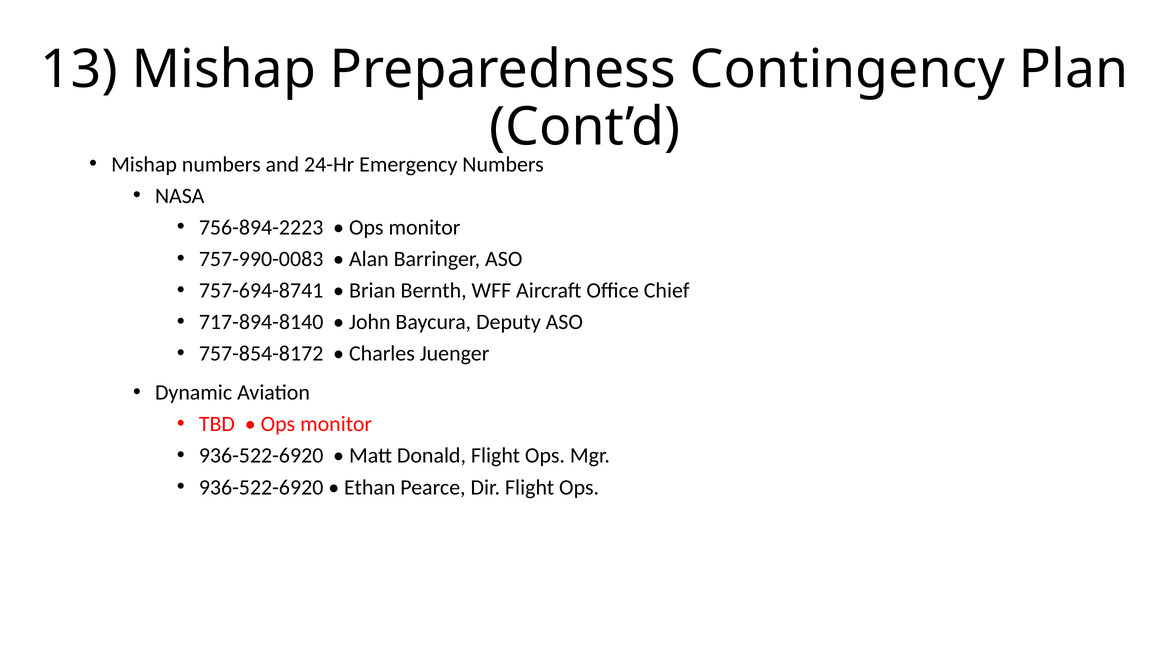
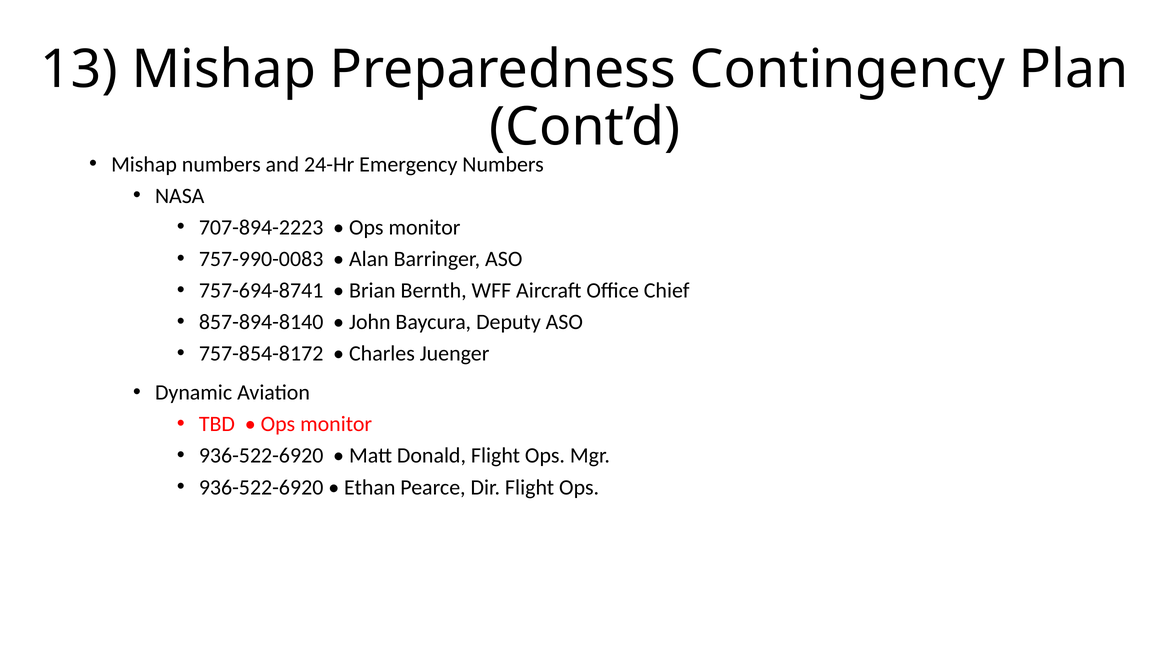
756-894-2223: 756-894-2223 -> 707-894-2223 (261, 227)
717-894-8140: 717-894-8140 -> 857-894-8140 (261, 322)
